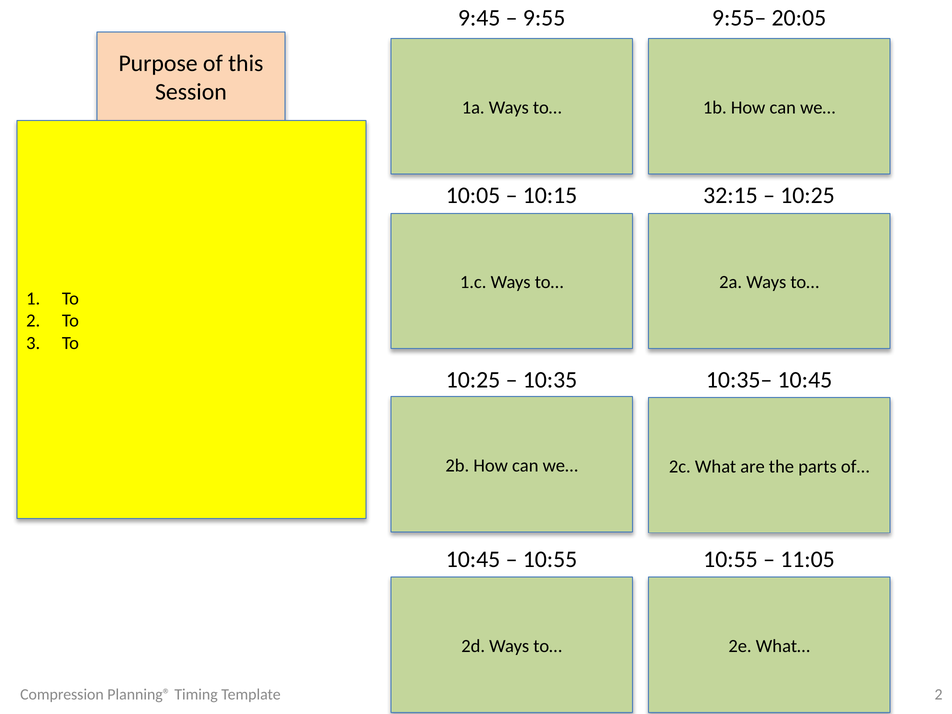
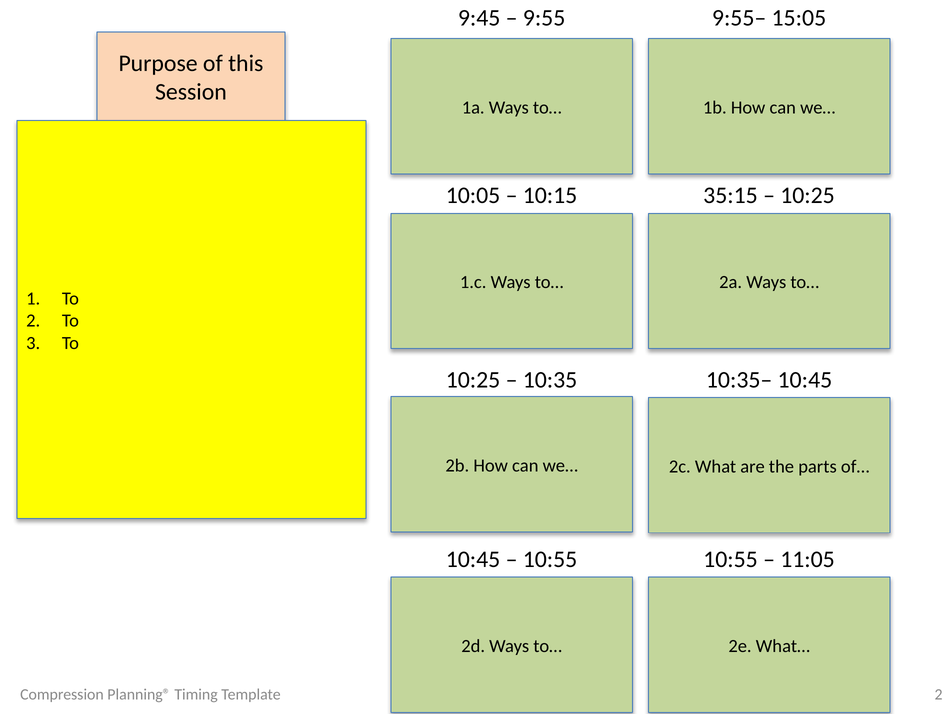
20:05: 20:05 -> 15:05 (799, 18)
32:15: 32:15 -> 35:15 (731, 196)
